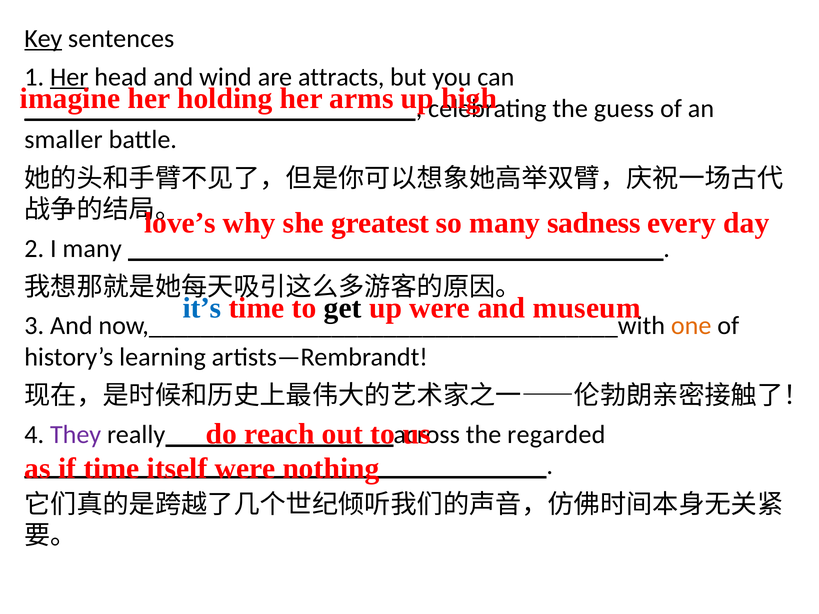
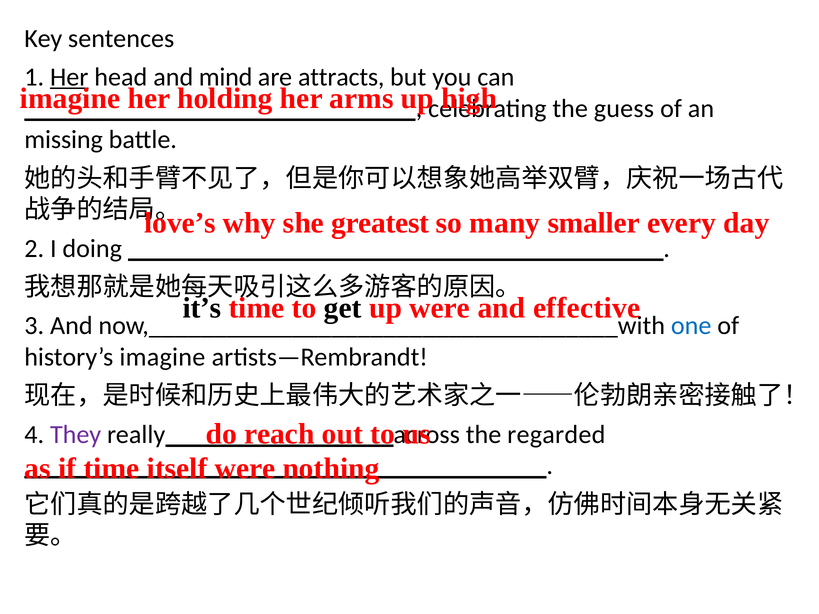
Key underline: present -> none (43, 39)
wind: wind -> mind (226, 77)
smaller: smaller -> missing (64, 140)
sadness: sadness -> smaller (594, 223)
I many: many -> doing (92, 249)
it’s colour: blue -> black (202, 308)
museum: museum -> effective (587, 308)
one colour: orange -> blue (691, 326)
history’s learning: learning -> imagine (162, 357)
